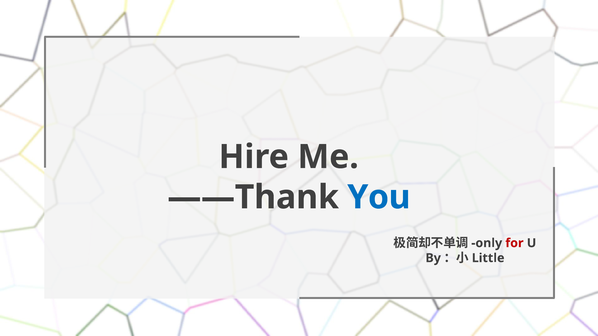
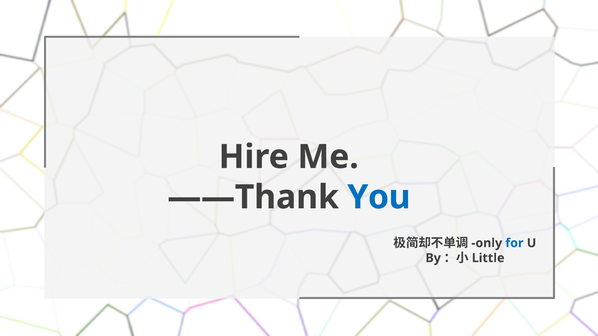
for colour: red -> blue (514, 243)
